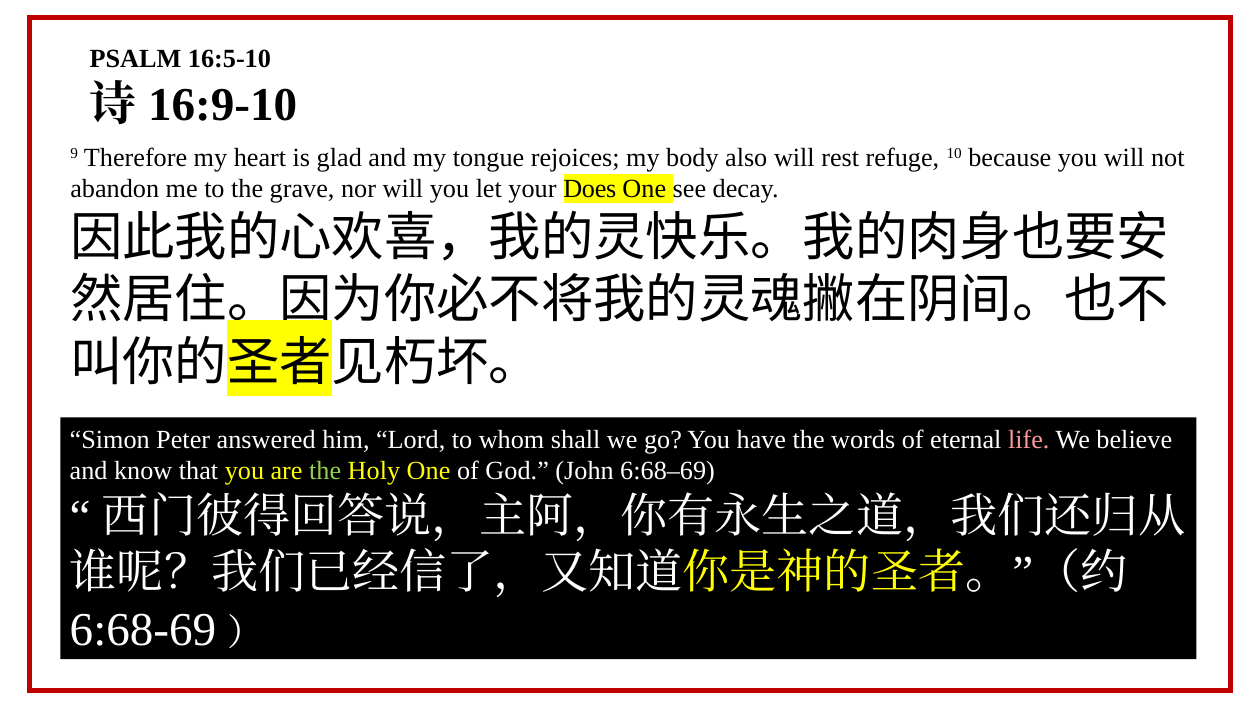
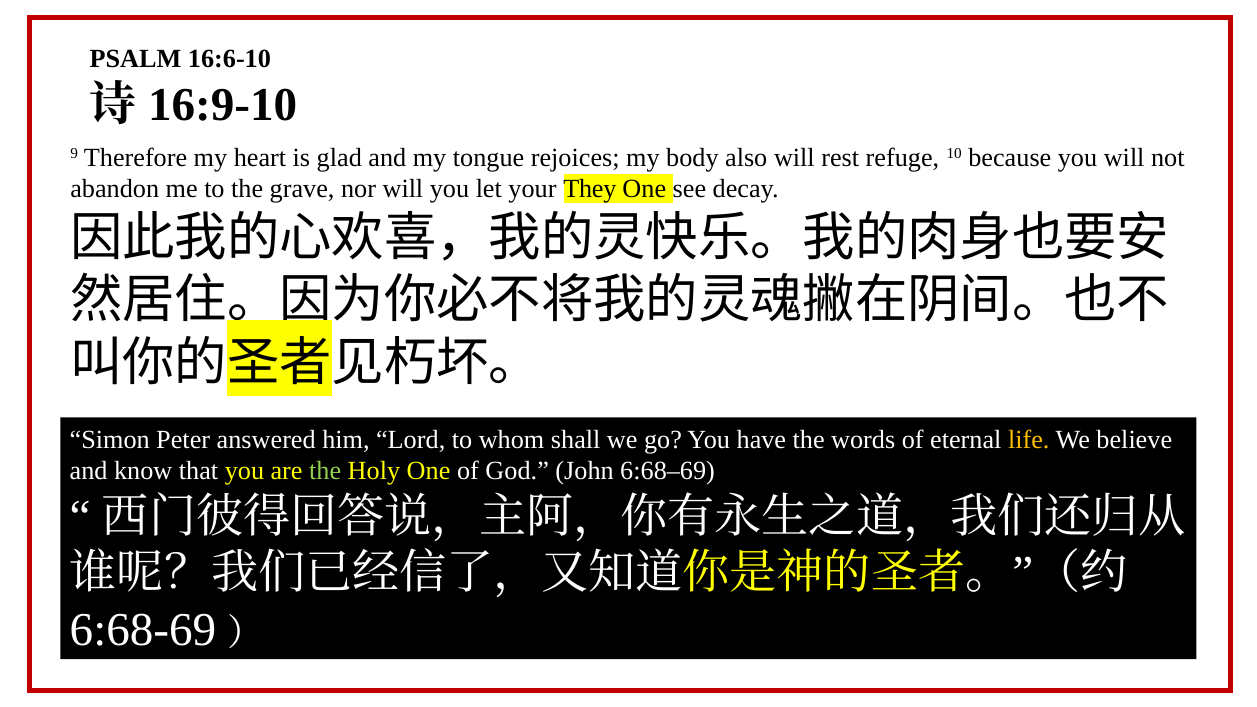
16:5-10: 16:5-10 -> 16:6-10 (229, 59)
Does: Does -> They (590, 189)
life colour: pink -> yellow (1029, 440)
